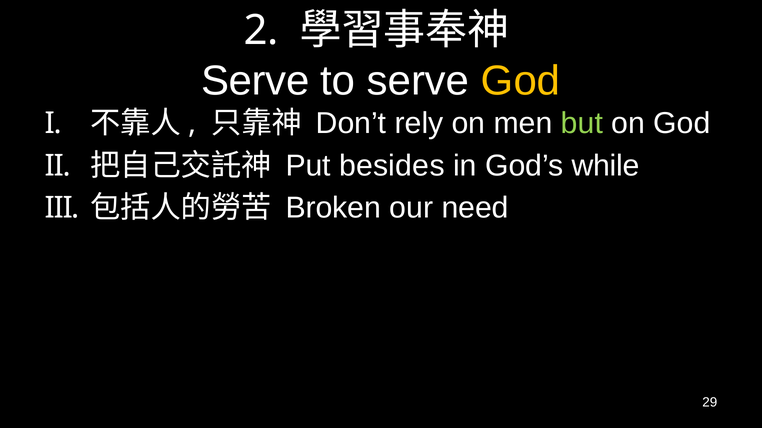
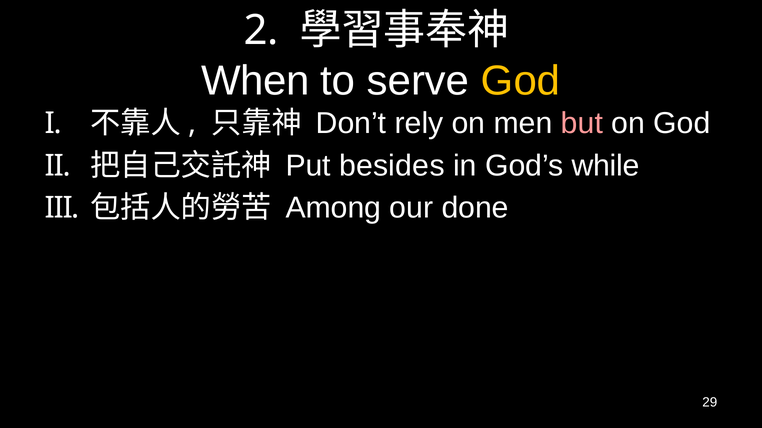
Serve: Serve -> When (255, 81)
but colour: light green -> pink (582, 124)
Broken: Broken -> Among (333, 208)
need: need -> done (475, 208)
